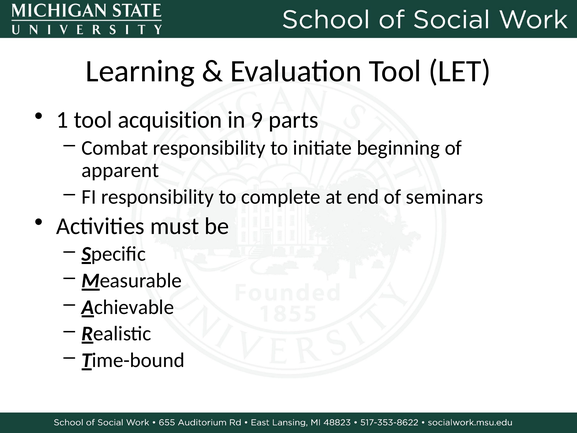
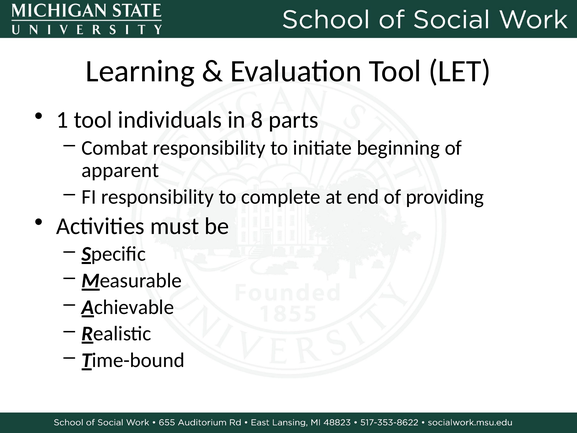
acquisition: acquisition -> individuals (170, 120)
9: 9 -> 8 (257, 120)
seminars: seminars -> providing (445, 197)
